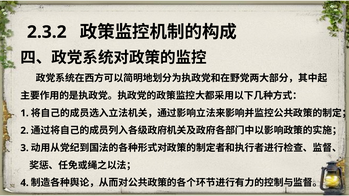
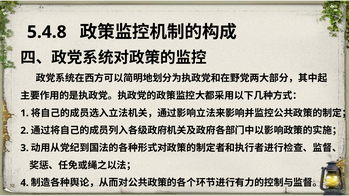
2.3.2: 2.3.2 -> 5.4.8 (47, 32)
